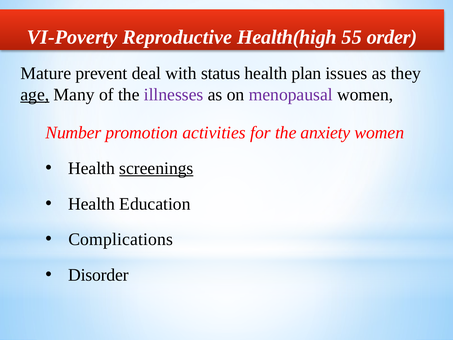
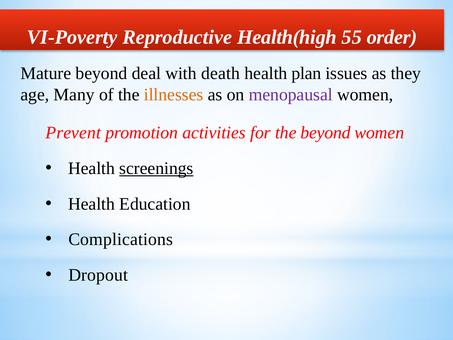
Mature prevent: prevent -> beyond (102, 73)
status: status -> death (220, 73)
age underline: present -> none (35, 94)
illnesses colour: purple -> orange (174, 94)
Number: Number -> Prevent (73, 133)
the anxiety: anxiety -> beyond (326, 133)
Disorder: Disorder -> Dropout (98, 275)
